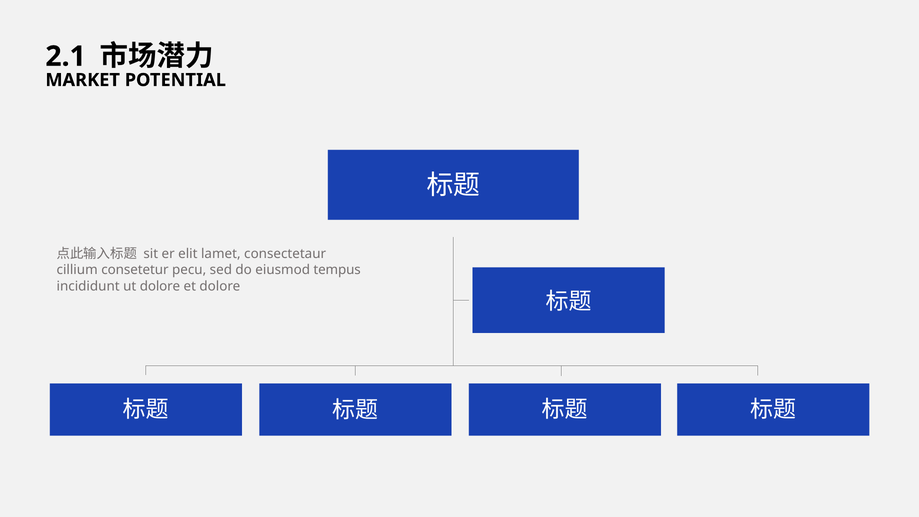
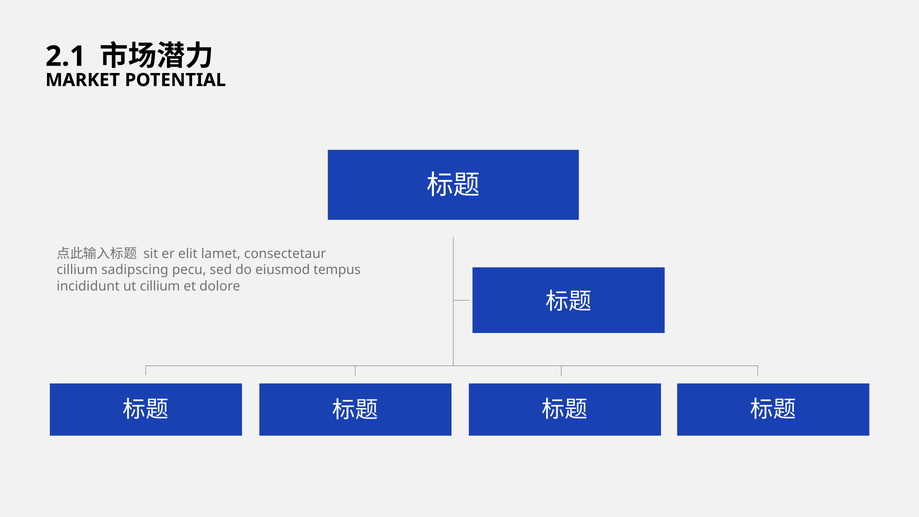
consetetur: consetetur -> sadipscing (135, 270)
ut dolore: dolore -> cillium (160, 286)
